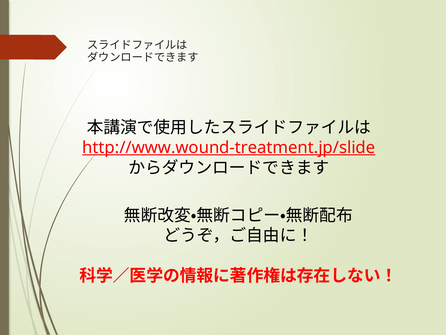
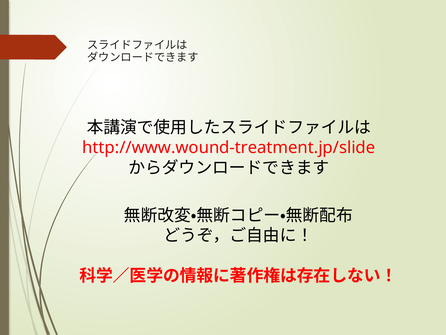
http://www.wound-treatment.jp/slide underline: present -> none (229, 147)
